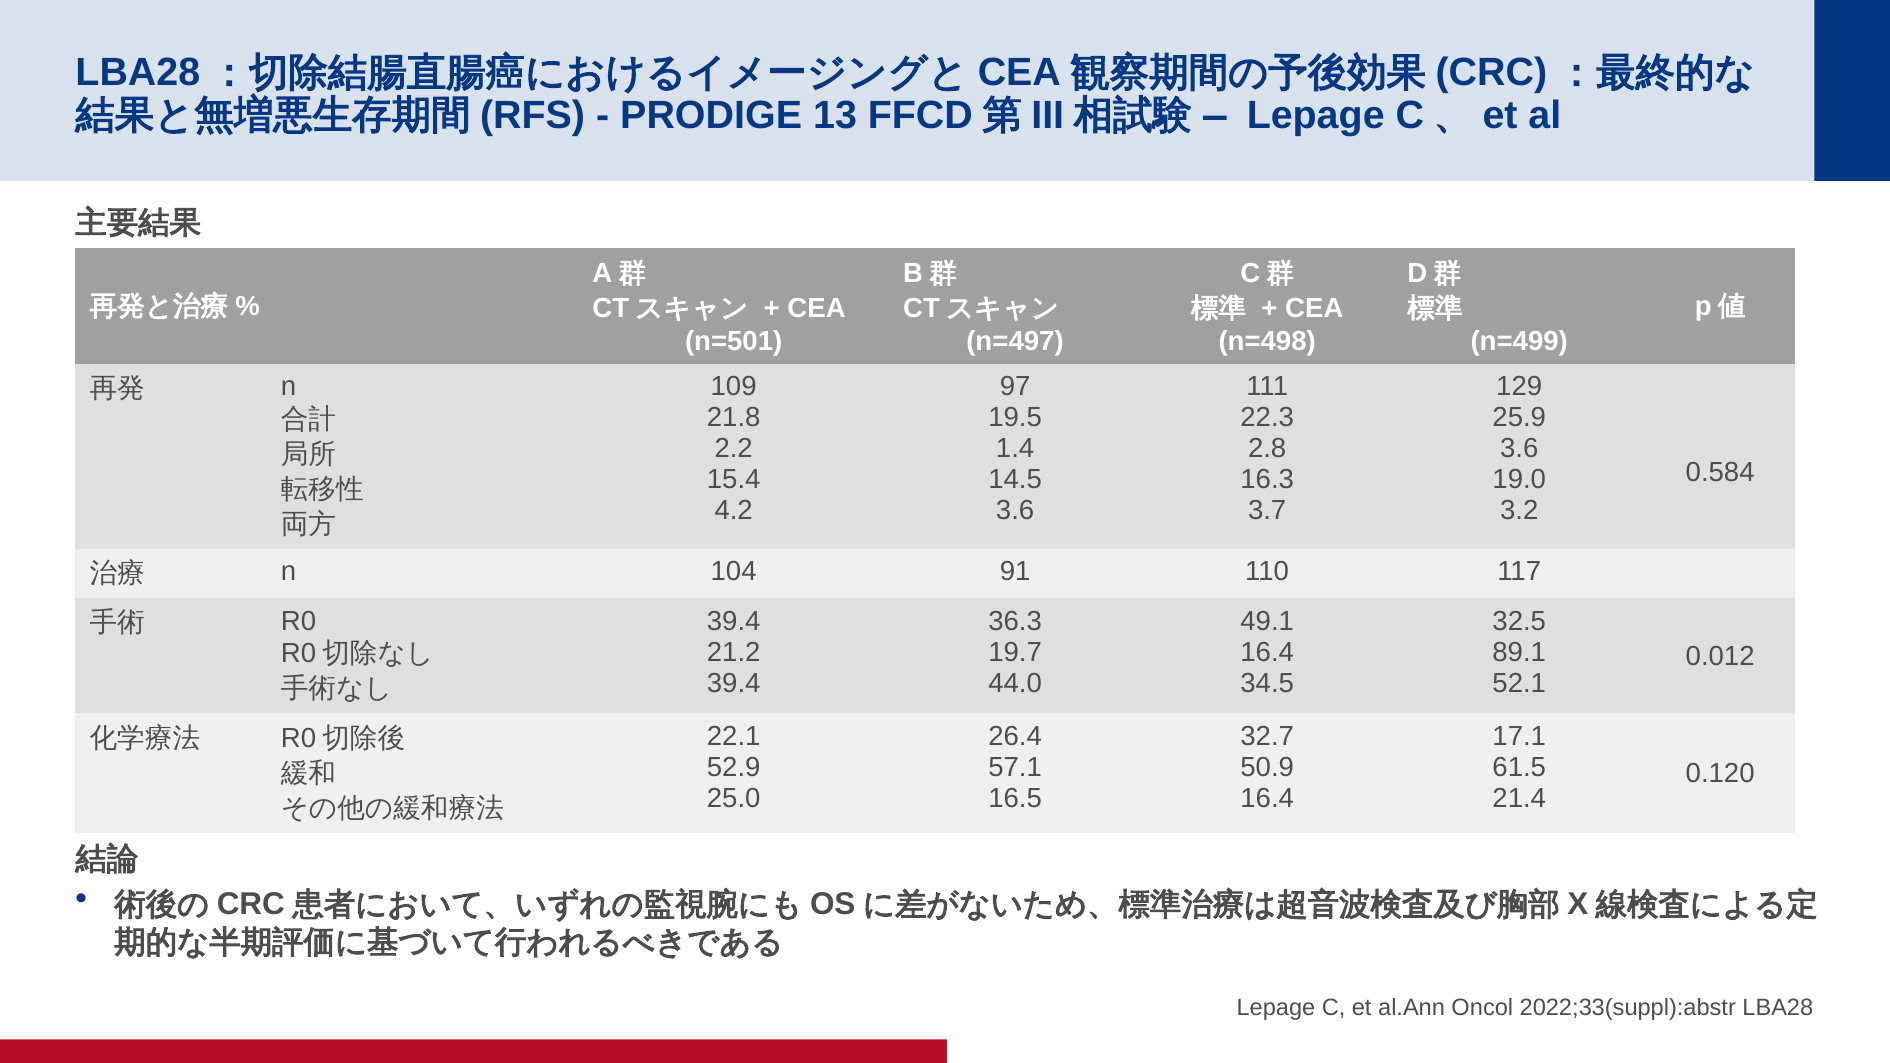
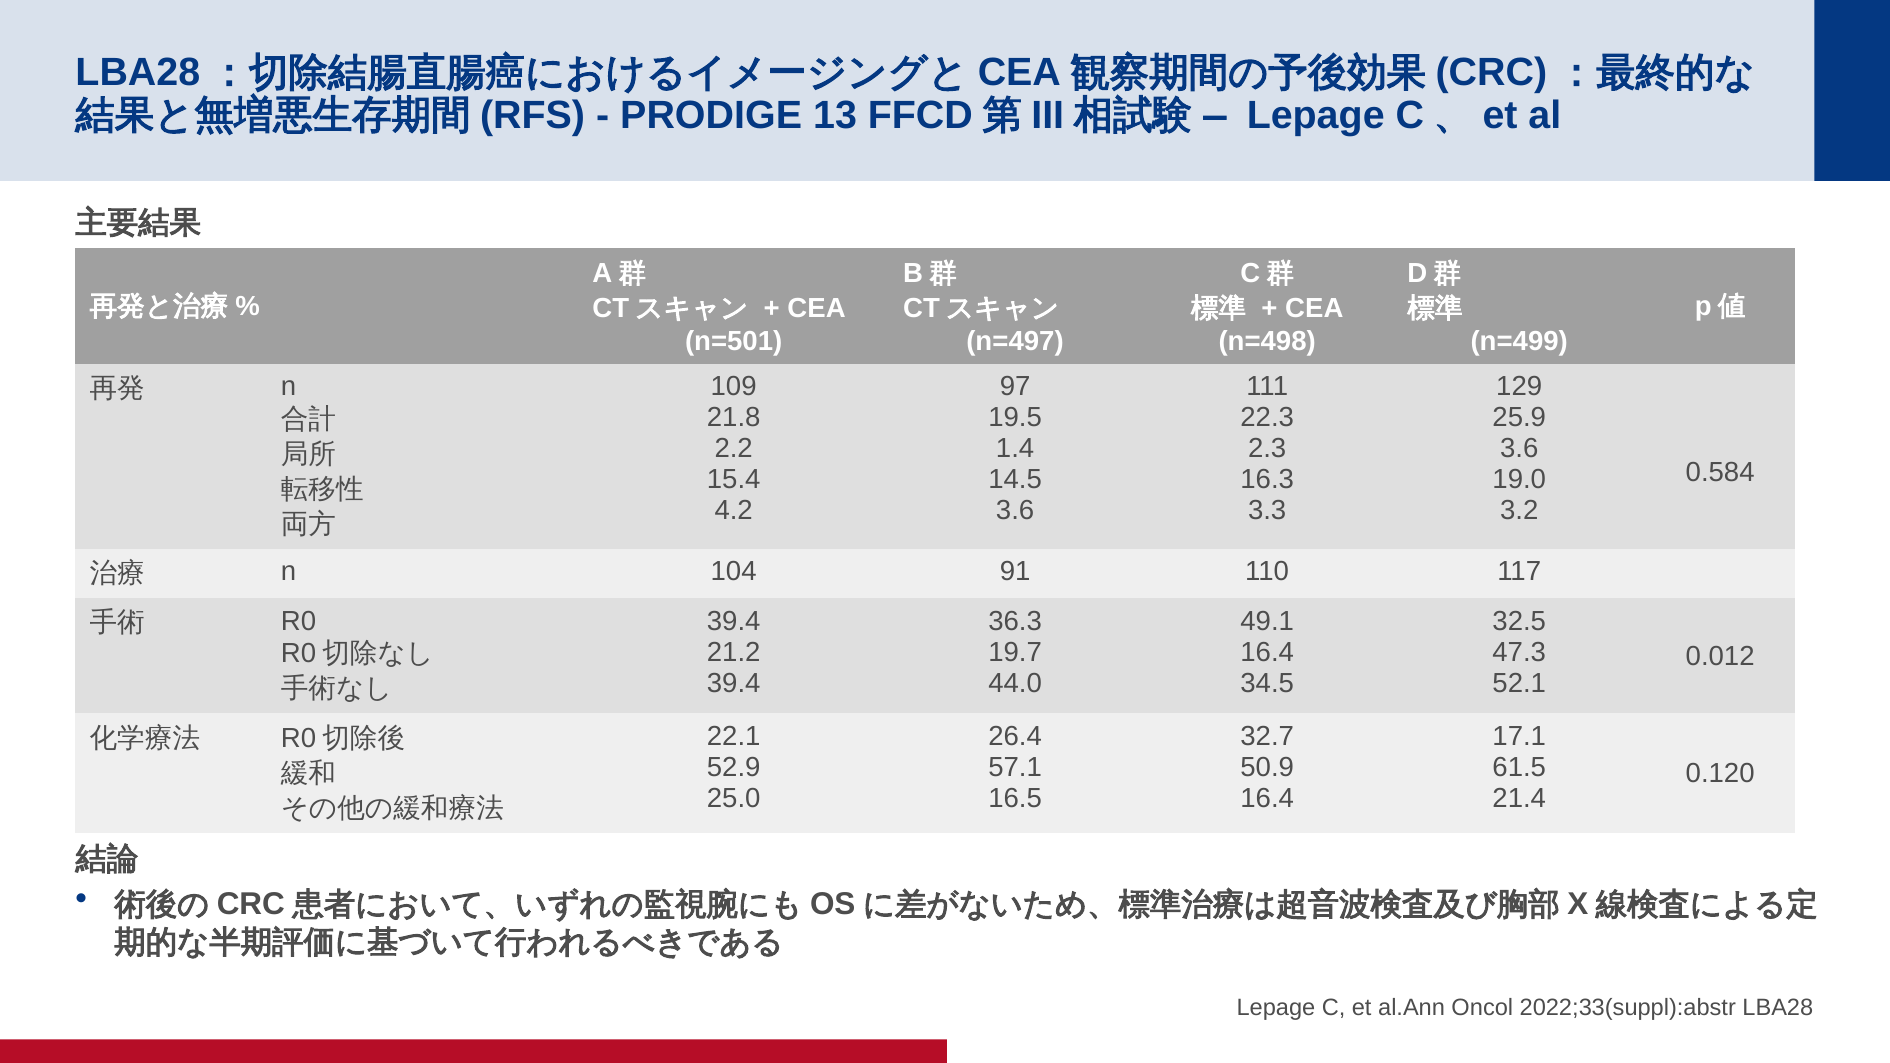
2.8: 2.8 -> 2.3 (1267, 449)
3.7: 3.7 -> 3.3 (1267, 511)
89.1: 89.1 -> 47.3 (1519, 652)
